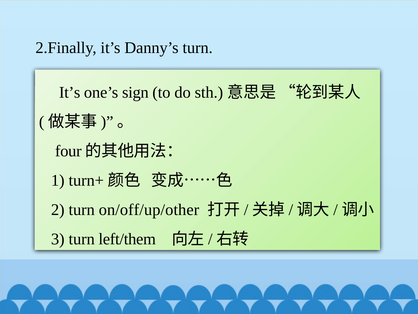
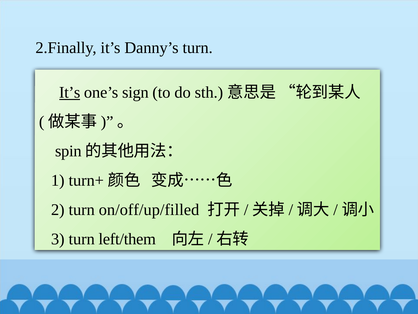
It’s underline: none -> present (70, 92)
four: four -> spin (68, 151)
on/off/up/other: on/off/up/other -> on/off/up/filled (149, 209)
